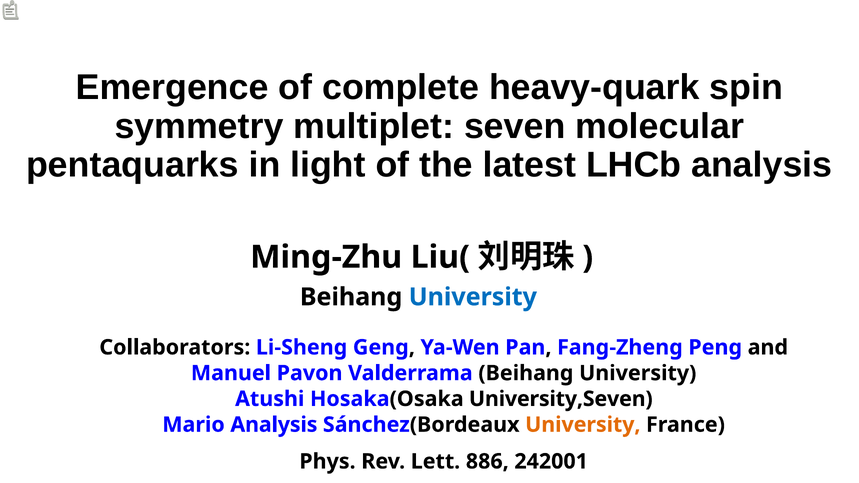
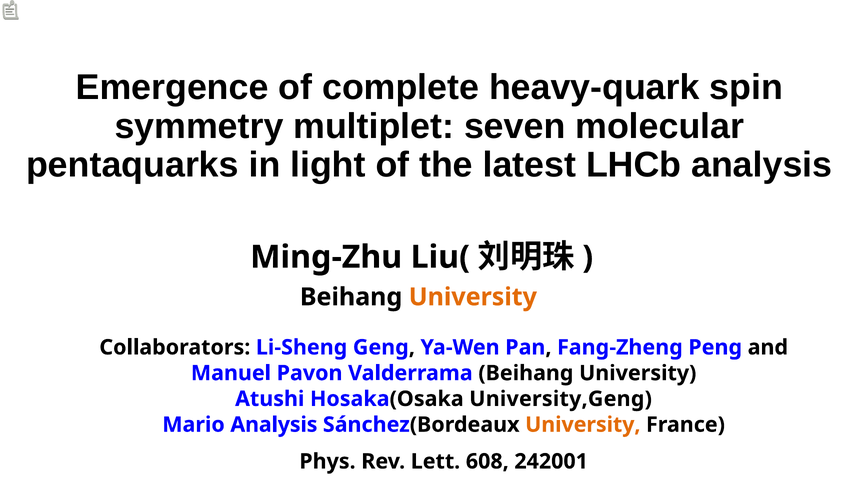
University colour: blue -> orange (473, 297)
University,Seven: University,Seven -> University,Geng (561, 399)
886: 886 -> 608 (487, 462)
